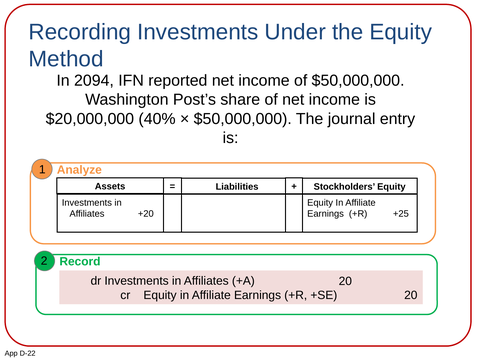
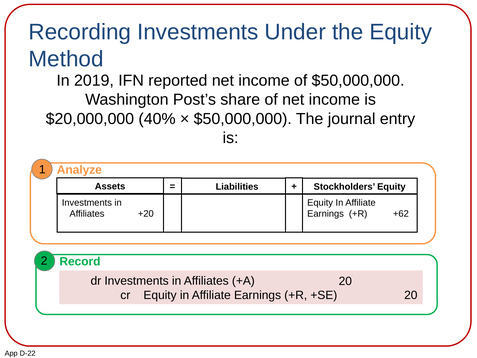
2094: 2094 -> 2019 (94, 81)
+25: +25 -> +62 (401, 214)
